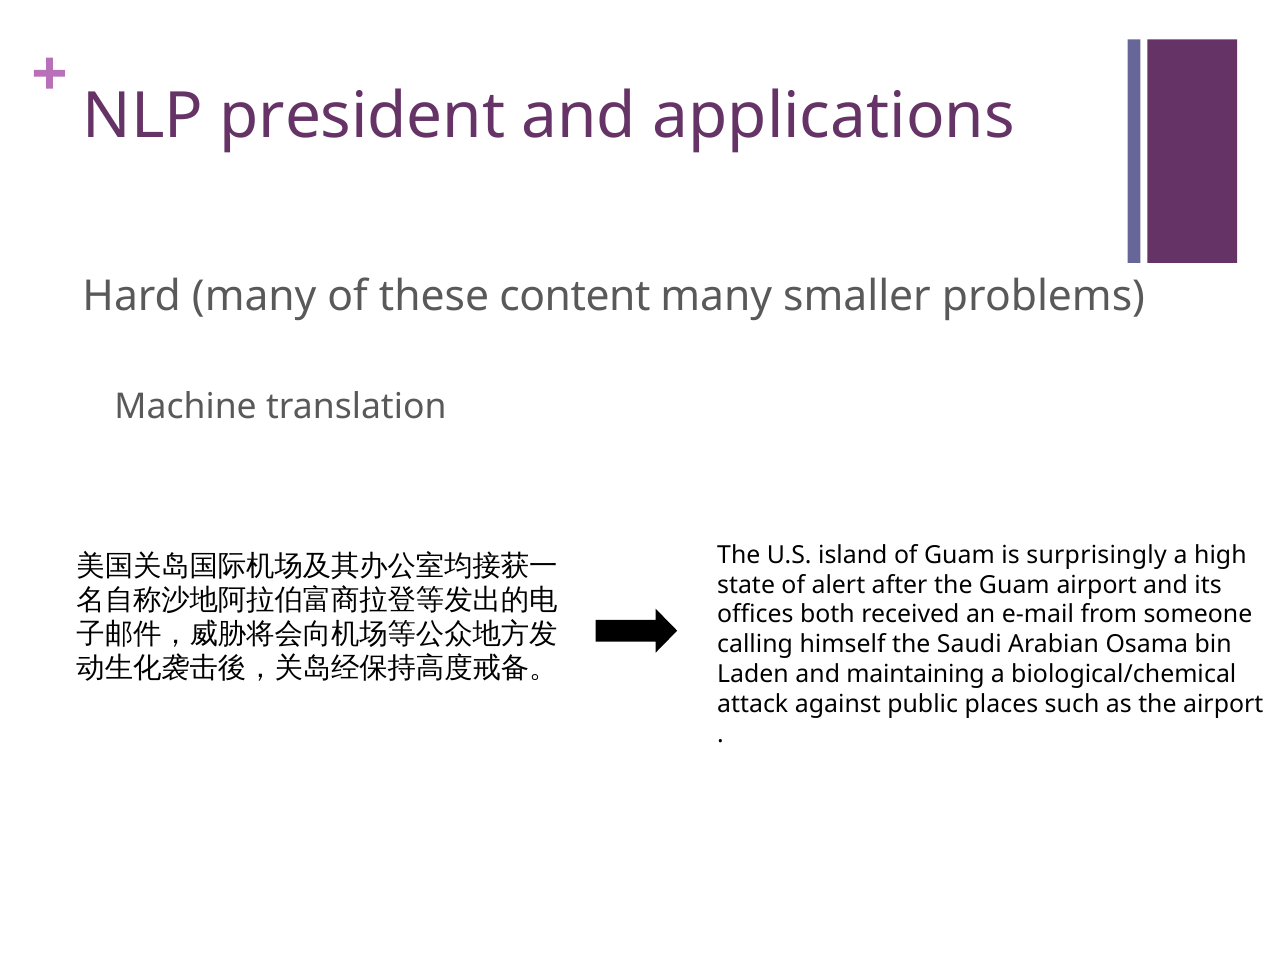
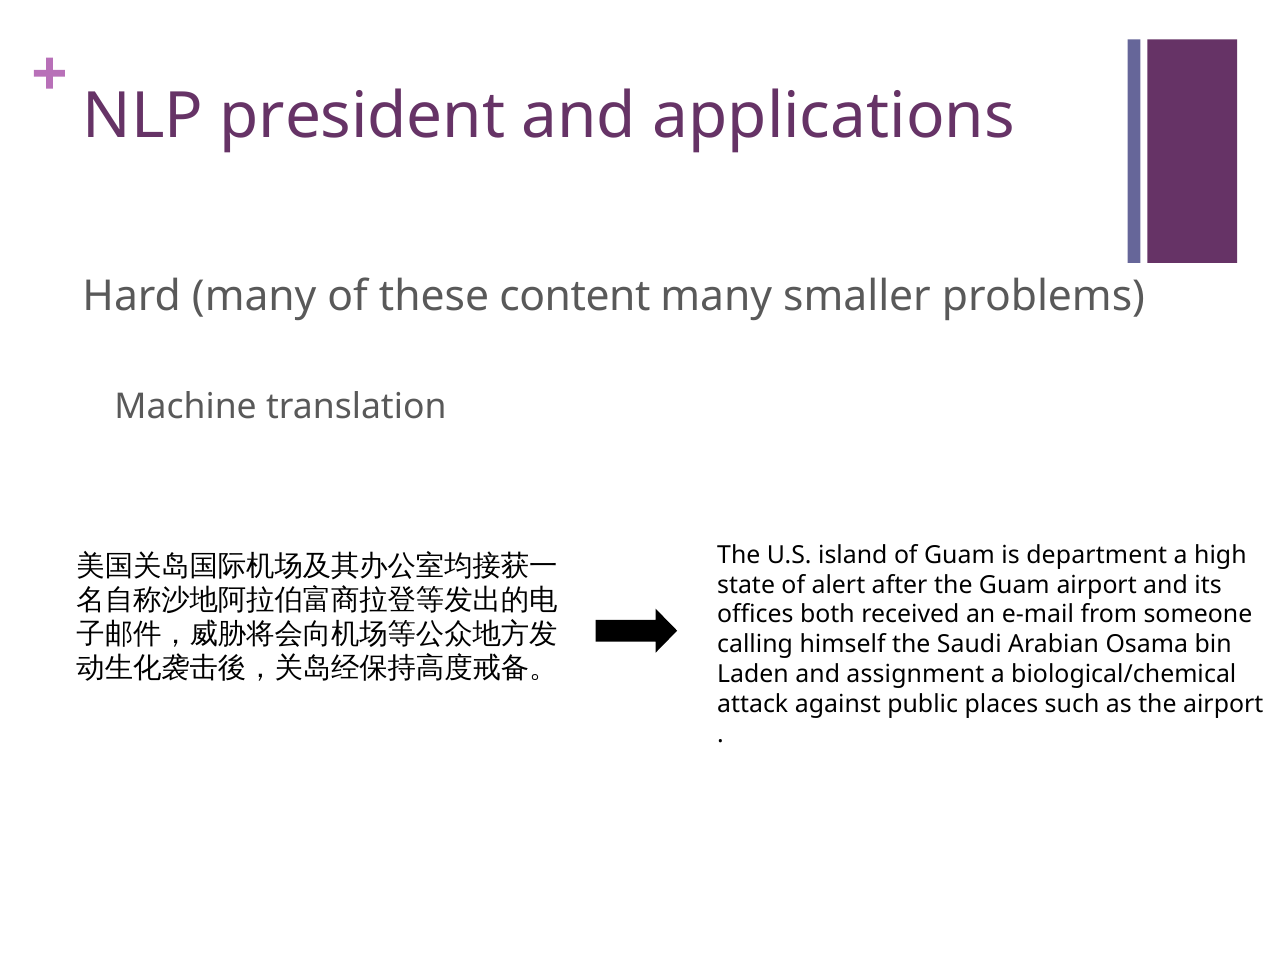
surprisingly: surprisingly -> department (1097, 555)
maintaining: maintaining -> assignment (915, 675)
